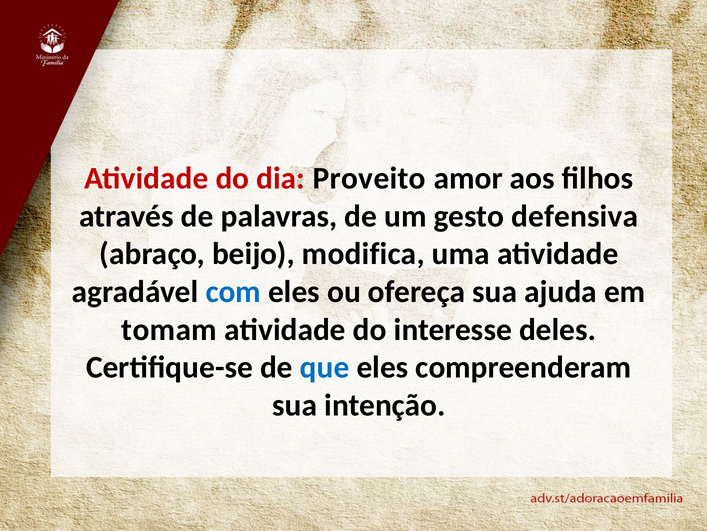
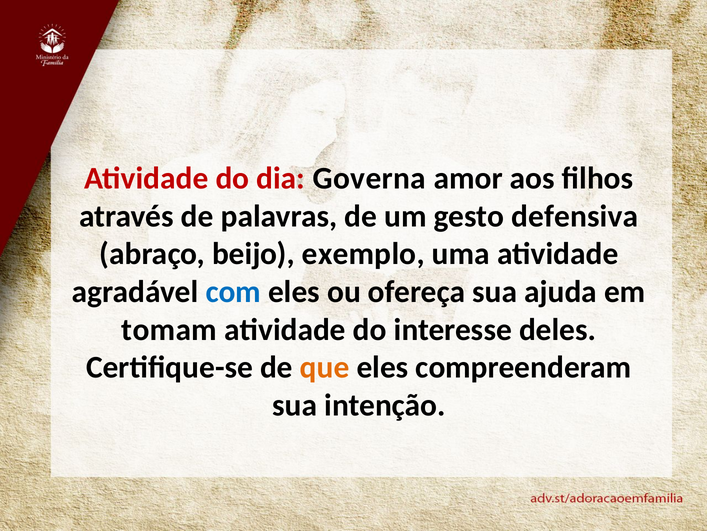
Proveito: Proveito -> Governa (369, 178)
modifica: modifica -> exemplo (363, 254)
que colour: blue -> orange (325, 367)
